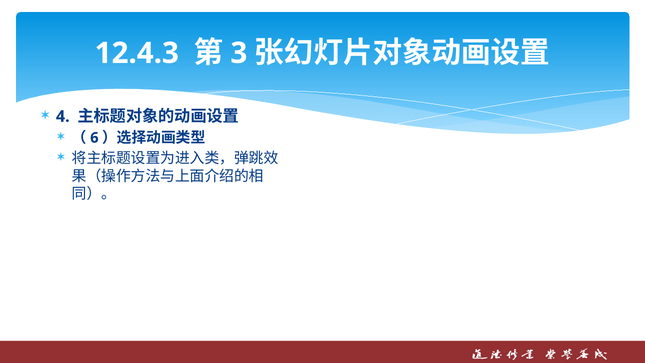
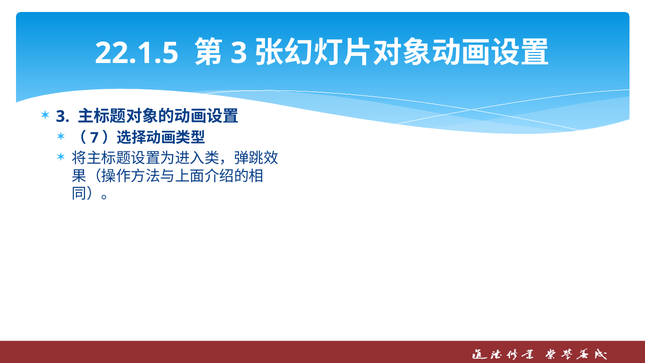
12.4.3: 12.4.3 -> 22.1.5 (137, 53)
4: 4 -> 3 (63, 116)
6: 6 -> 7 (94, 138)
